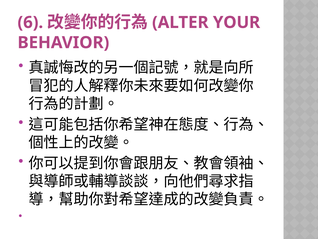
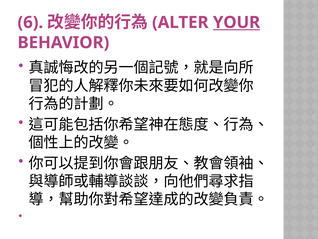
YOUR underline: none -> present (237, 22)
